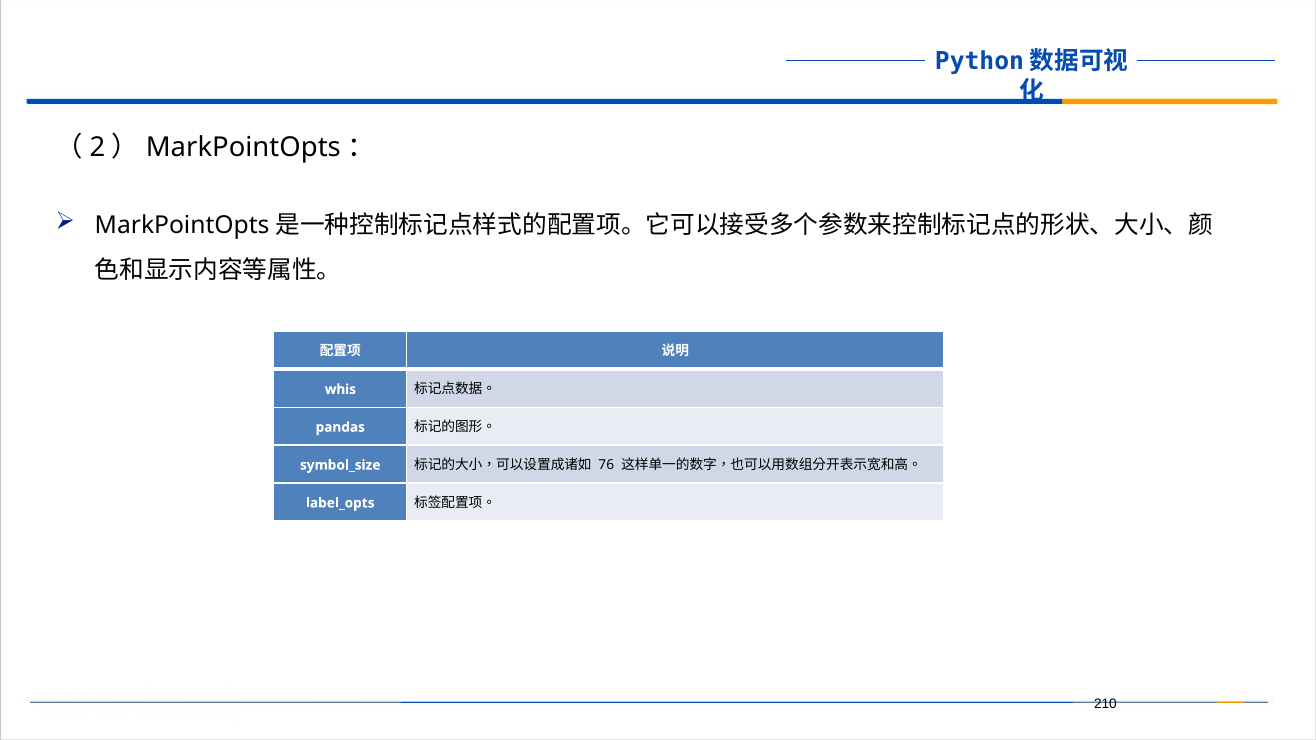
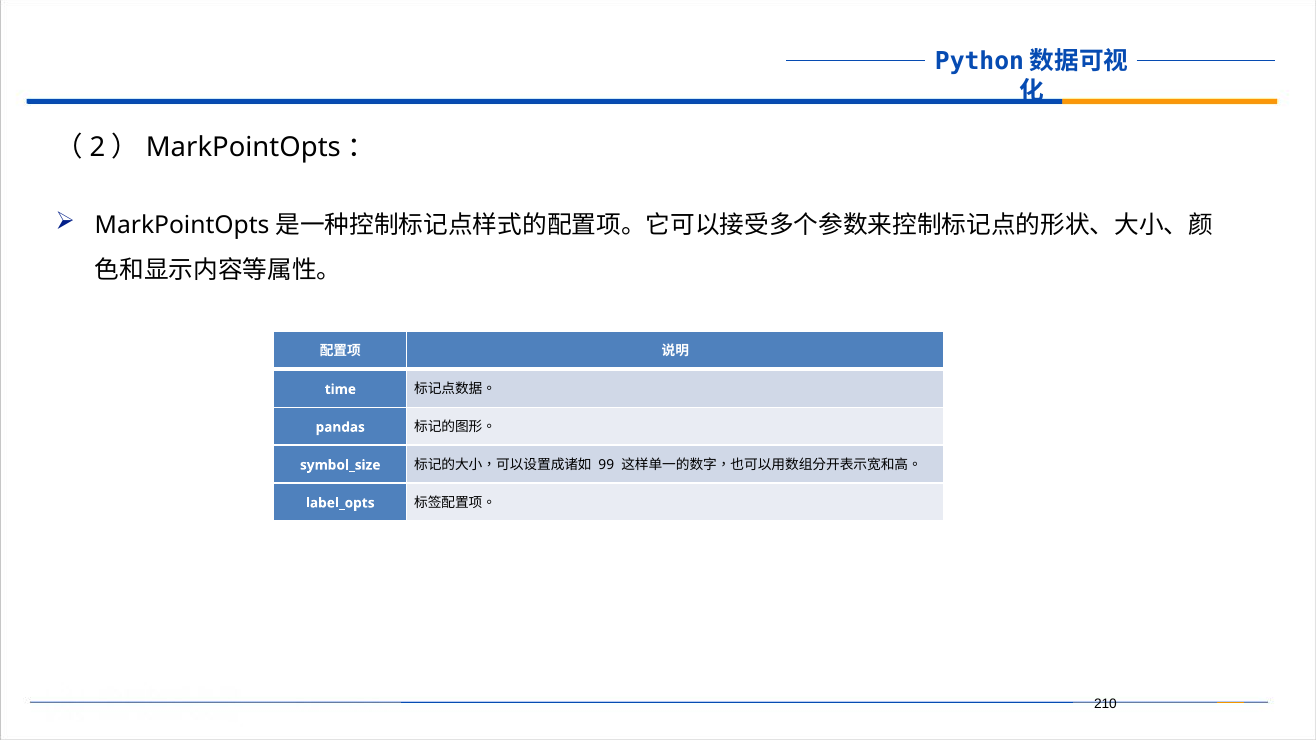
whis: whis -> time (340, 389)
76: 76 -> 99 (606, 465)
